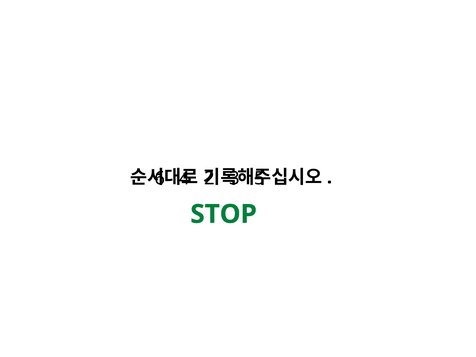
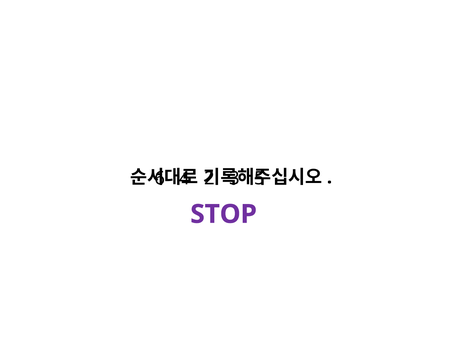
STOP colour: green -> purple (224, 214)
